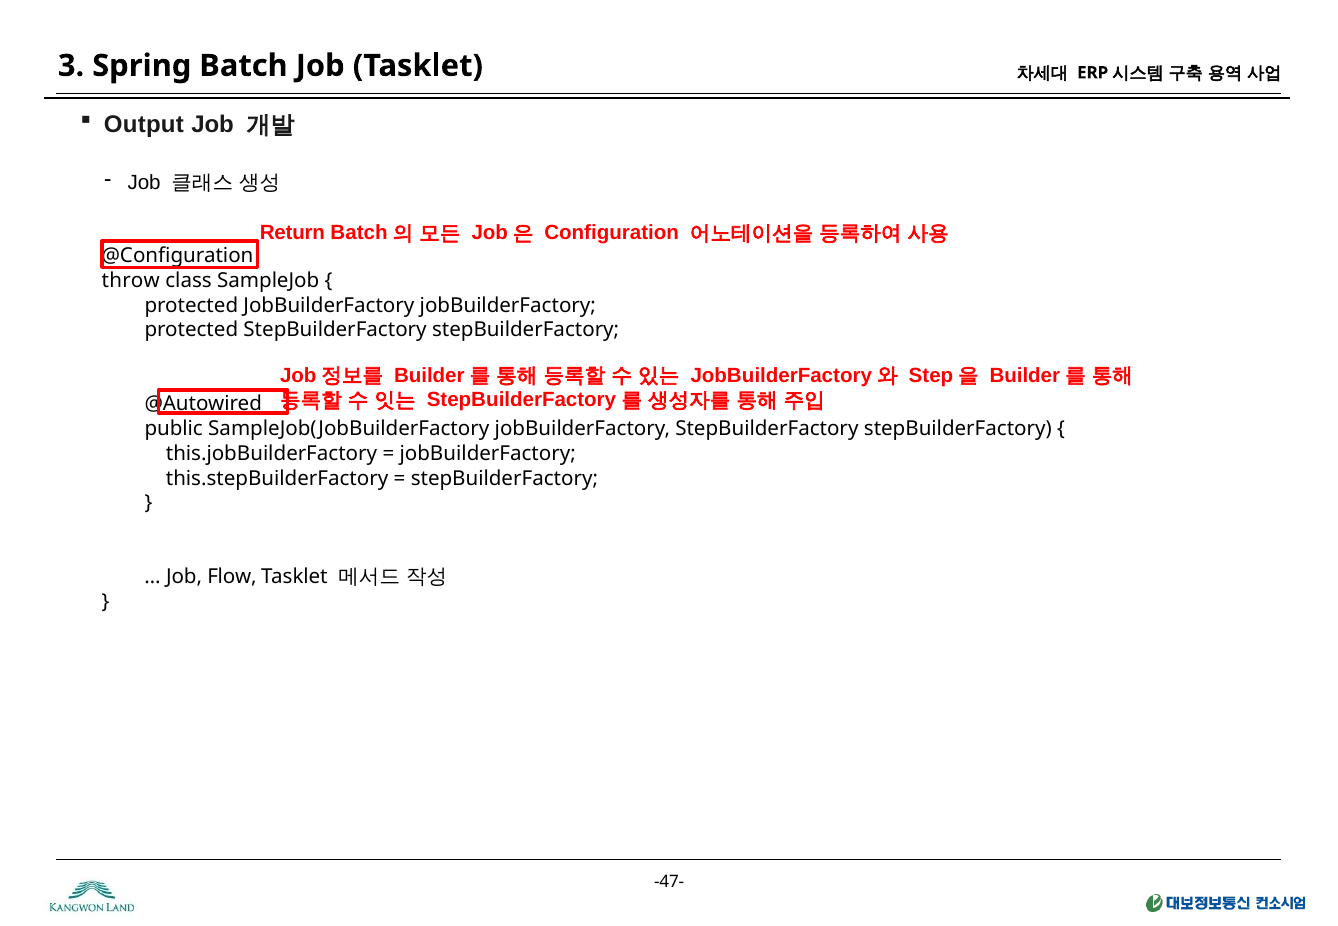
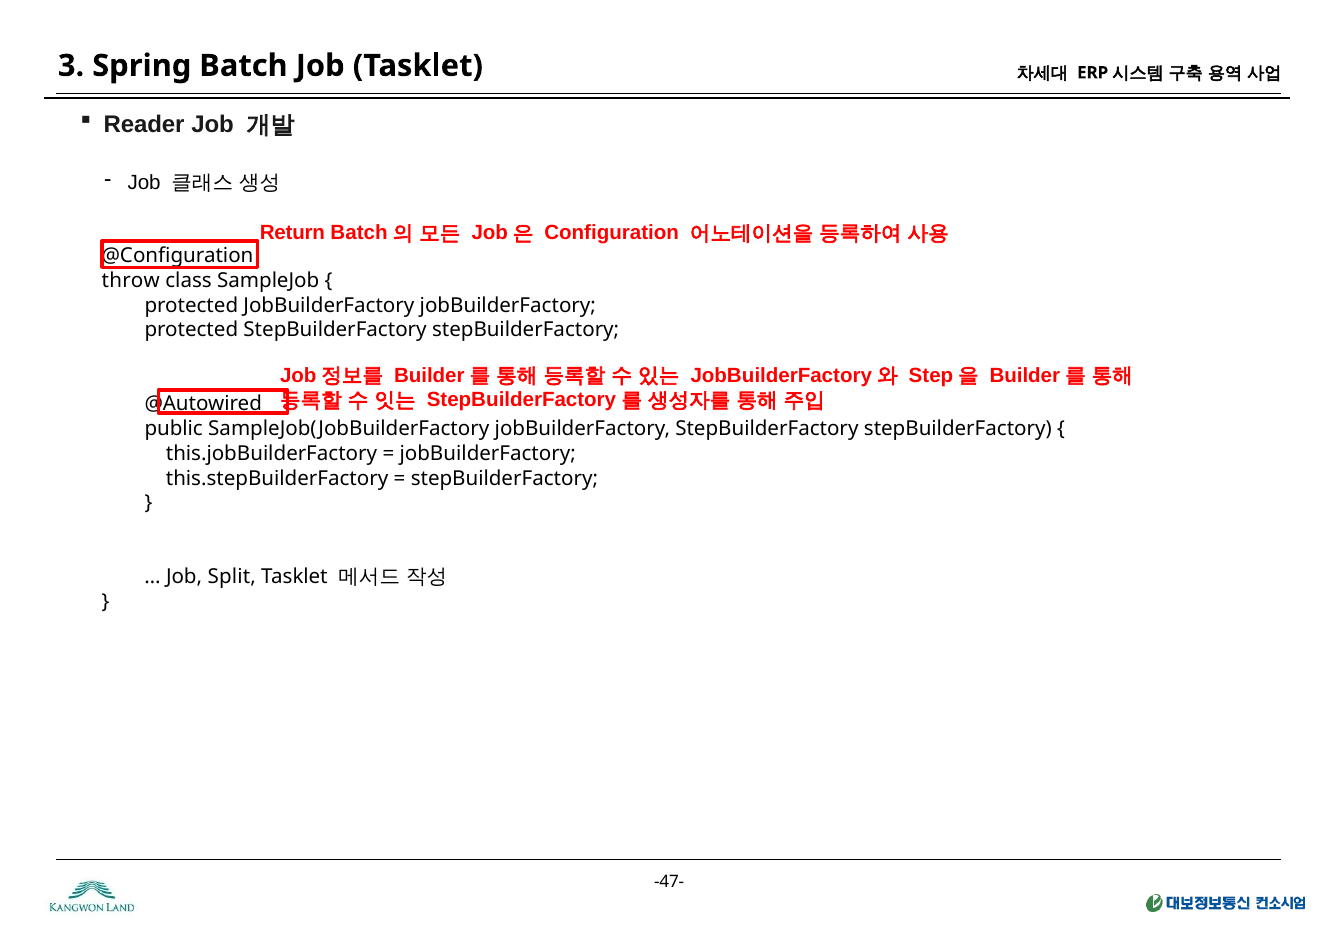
Output: Output -> Reader (144, 125)
Flow: Flow -> Split (232, 577)
